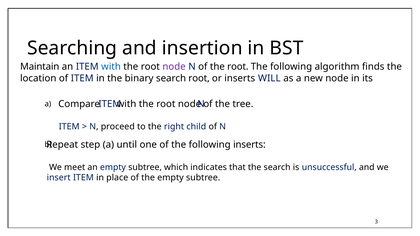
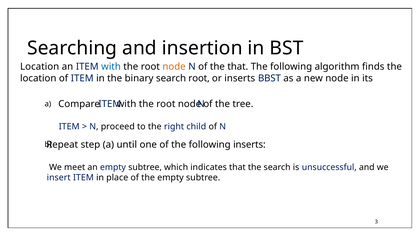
Maintain: Maintain -> Location (40, 67)
node colour: purple -> orange (174, 67)
of the root: root -> that (238, 67)
WILL: WILL -> BBST (269, 78)
